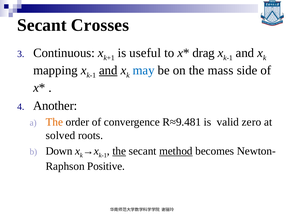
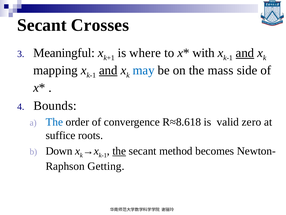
Continuous: Continuous -> Meaningful (64, 53)
useful: useful -> where (145, 53)
drag: drag -> with (204, 53)
and underline: none -> present (245, 53)
Another: Another -> Bounds (55, 105)
The colour: orange -> blue (54, 122)
R≈9.481: R≈9.481 -> R≈8.618 (182, 122)
solved: solved -> suffice (61, 135)
method underline: present -> none (176, 151)
Positive: Positive -> Getting (106, 166)
